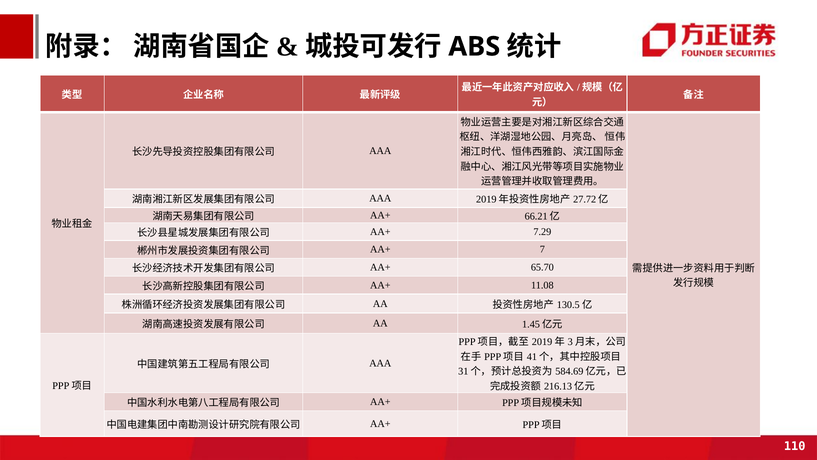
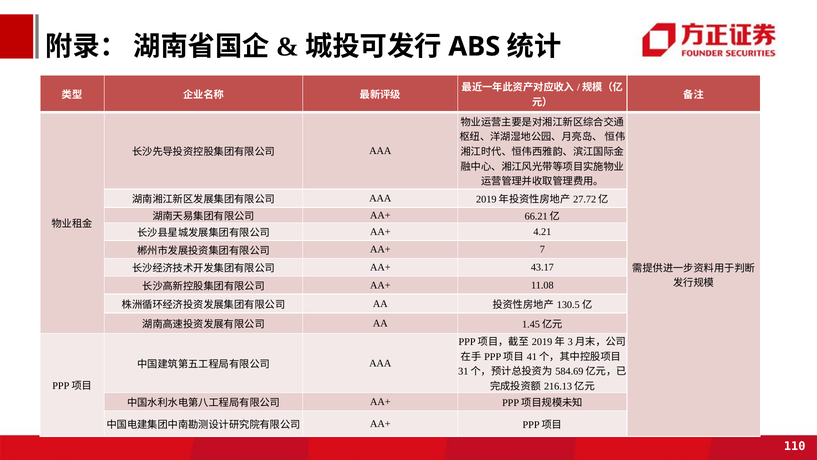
7.29: 7.29 -> 4.21 (542, 232)
65.70: 65.70 -> 43.17 (542, 267)
